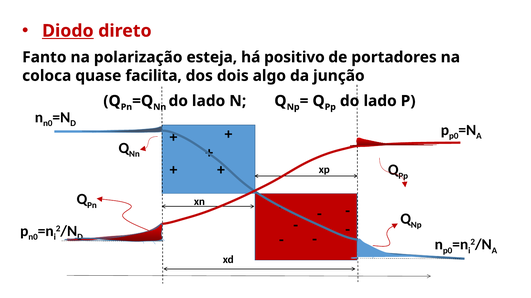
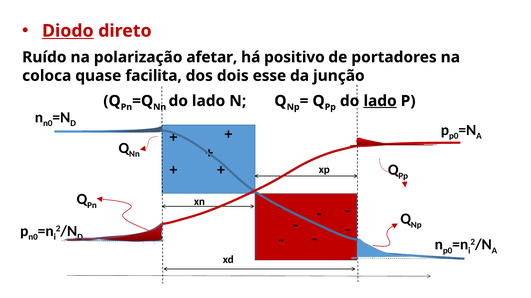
Fanto: Fanto -> Ruído (44, 57)
esteja: esteja -> afetar (212, 57)
algo: algo -> esse (269, 76)
lado underline: none -> present (380, 101)
